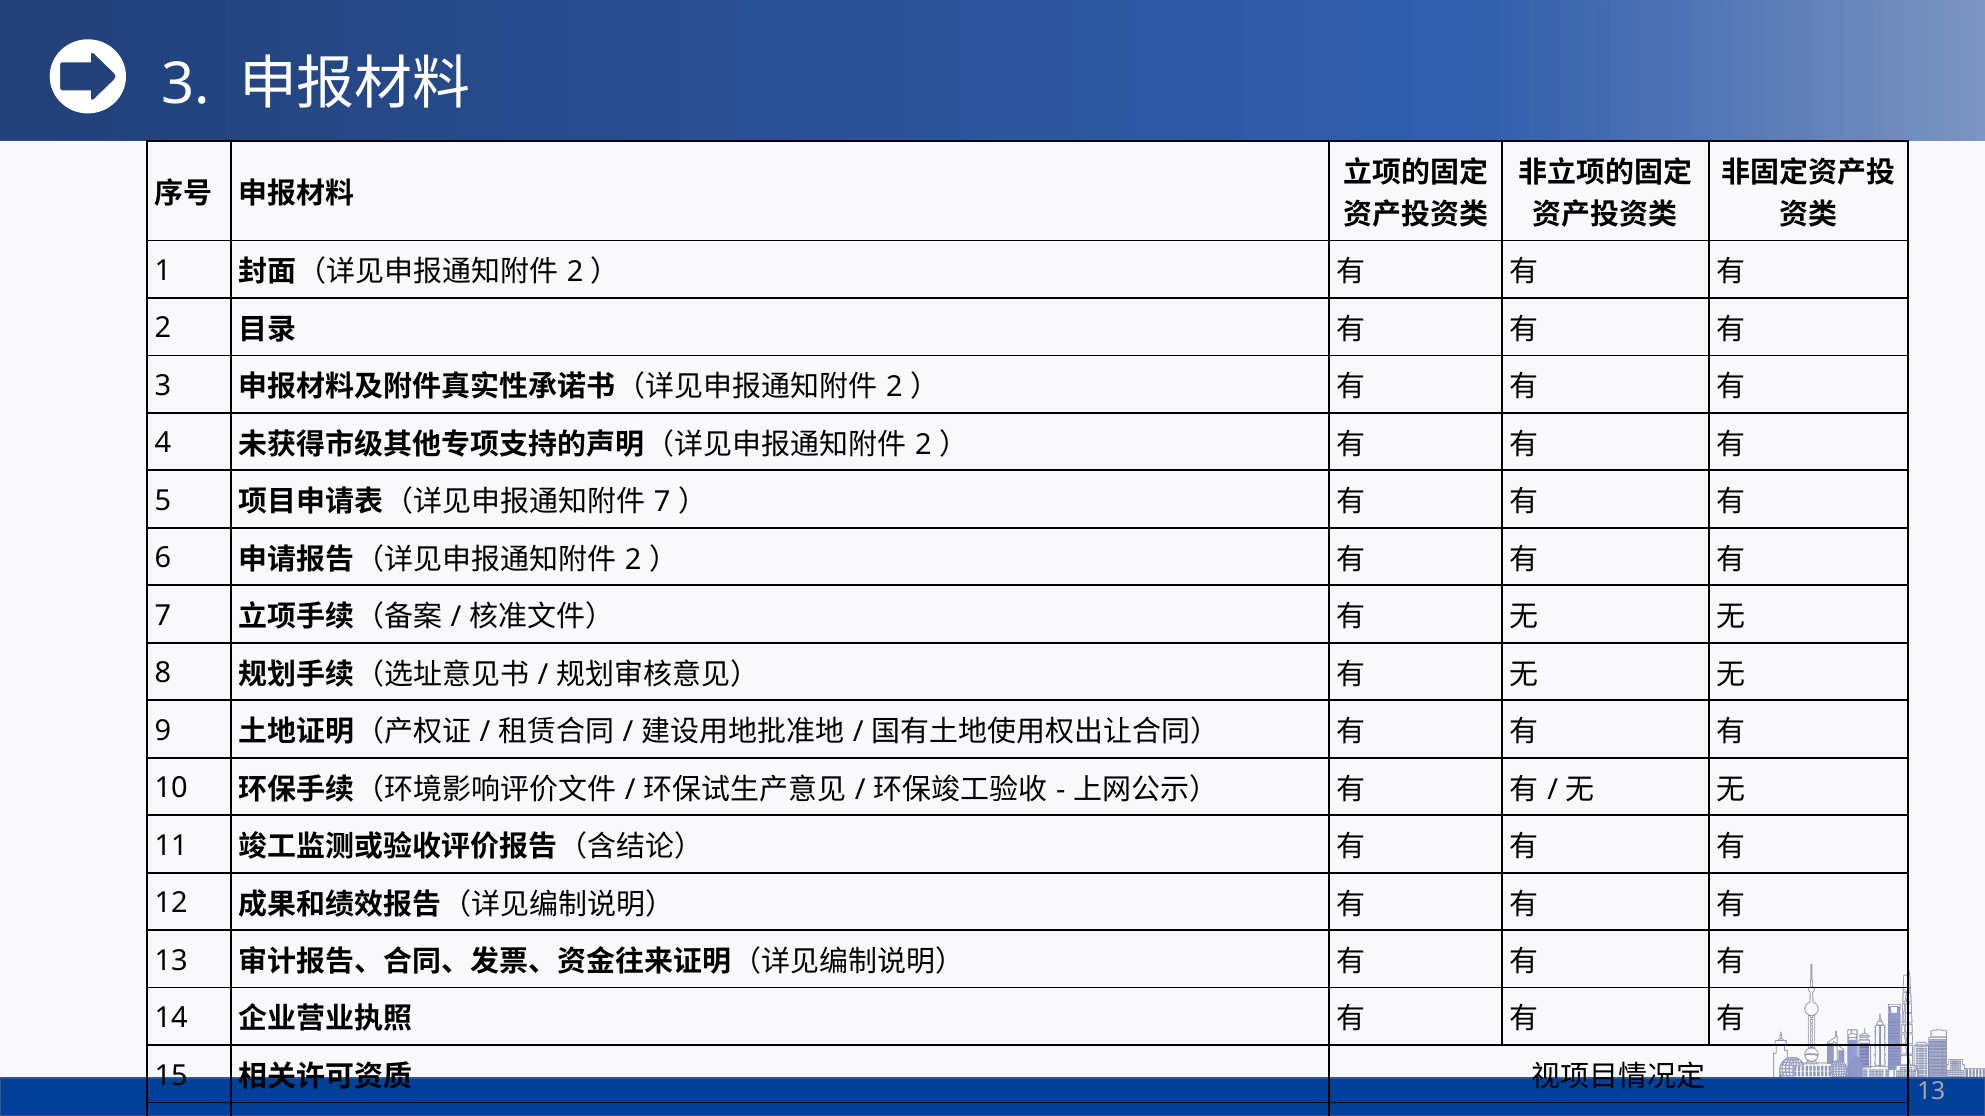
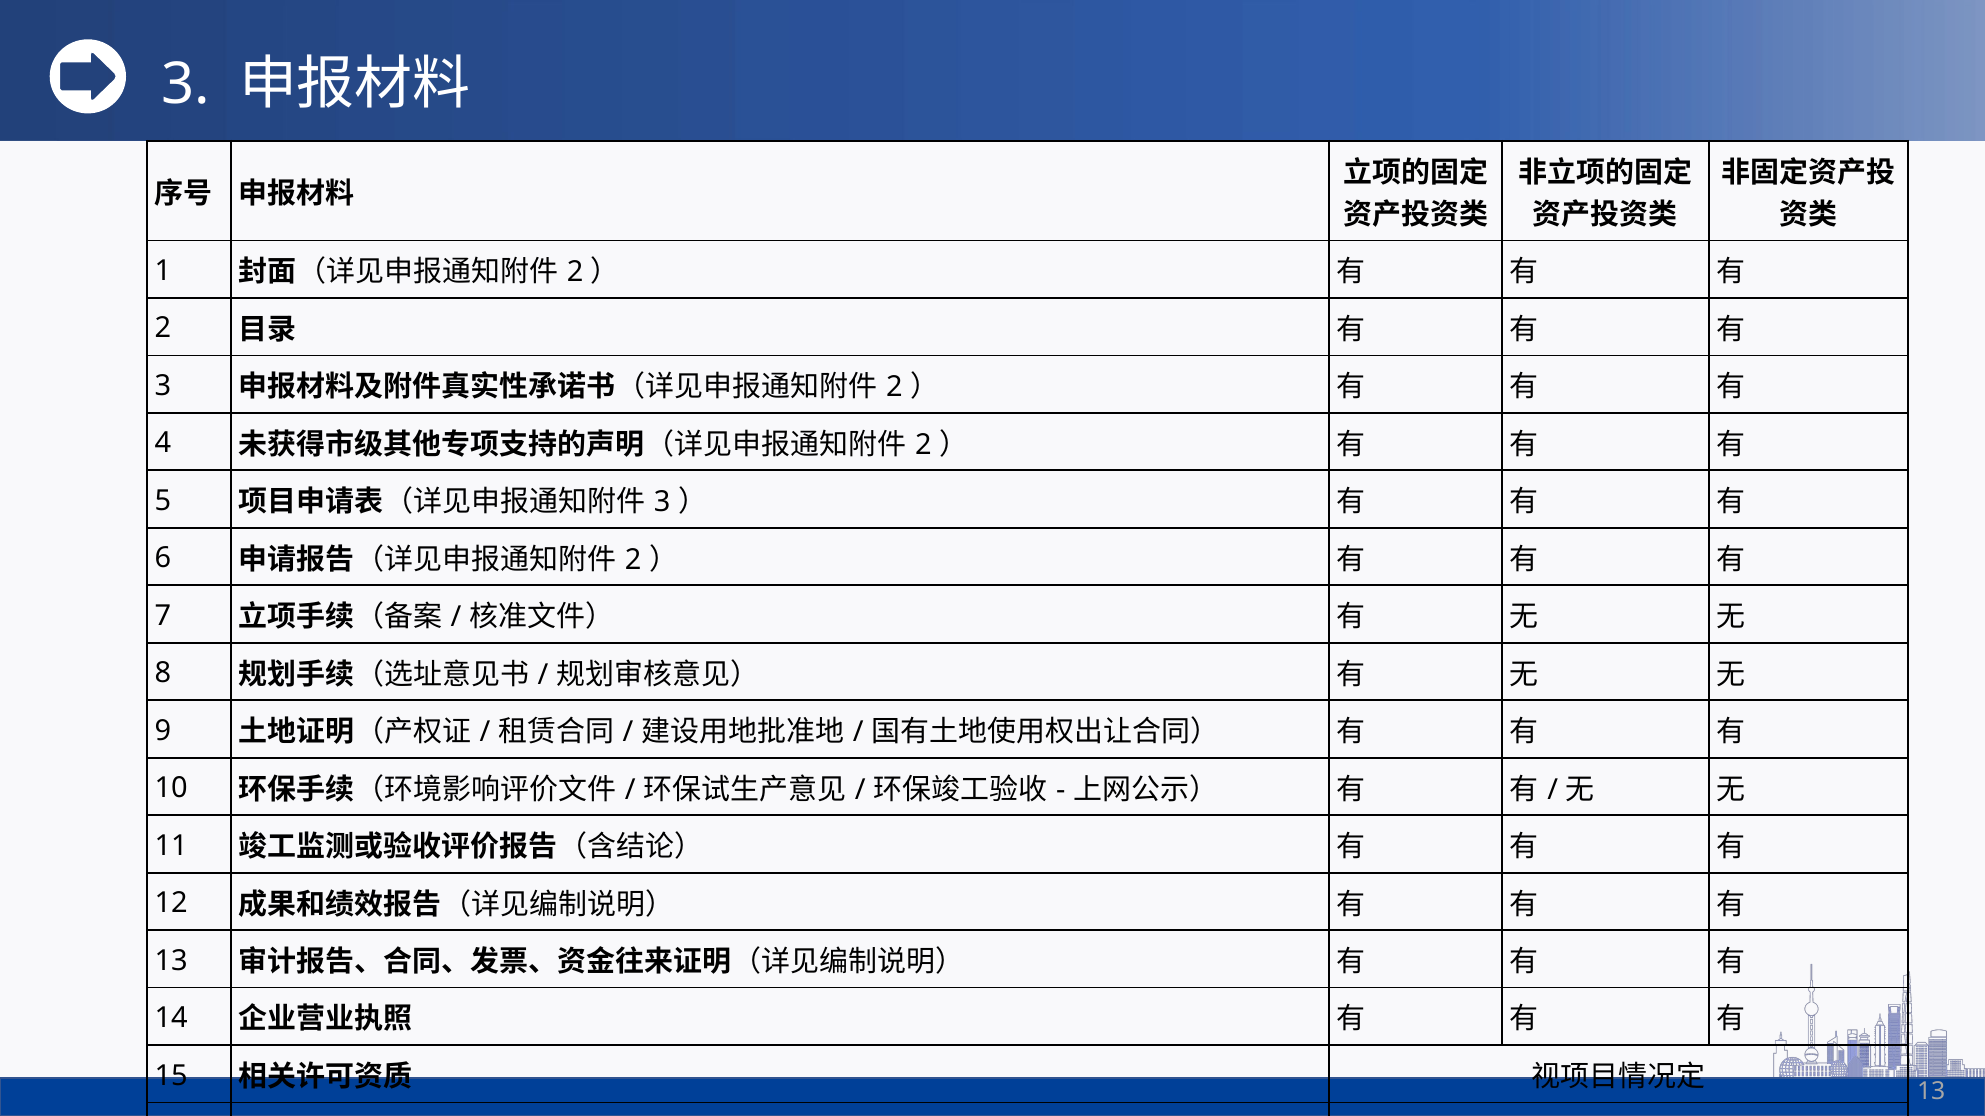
7: 7 -> 3 (662, 502)
